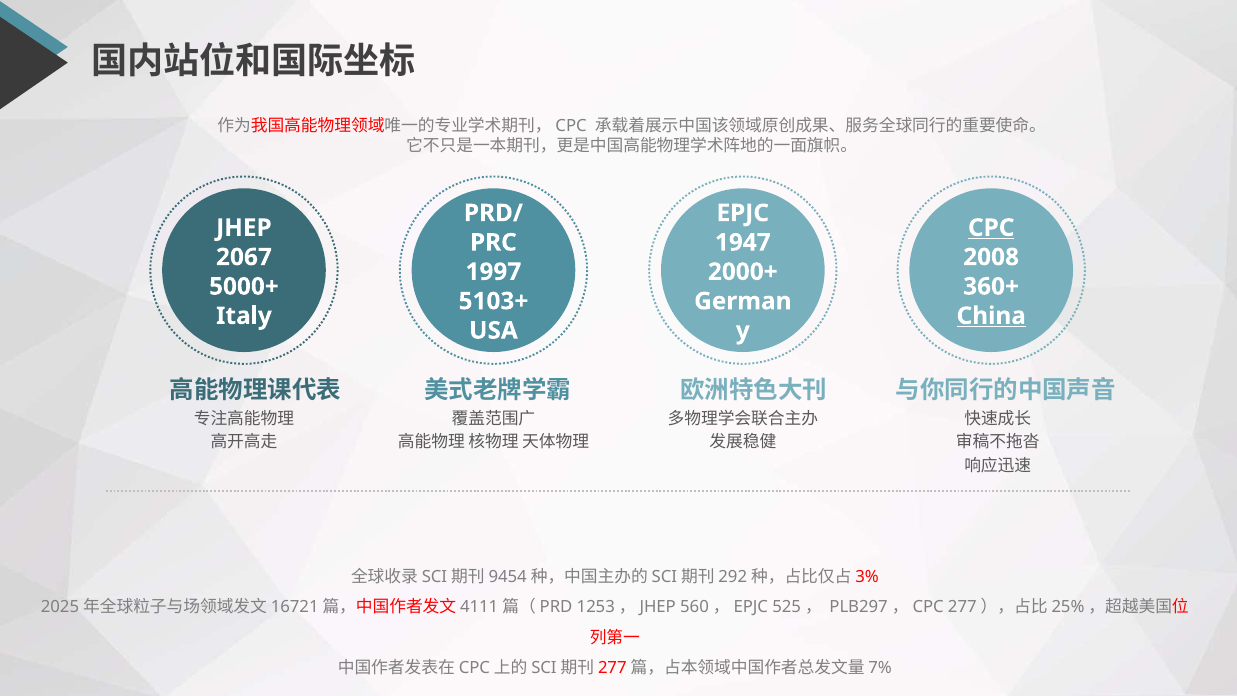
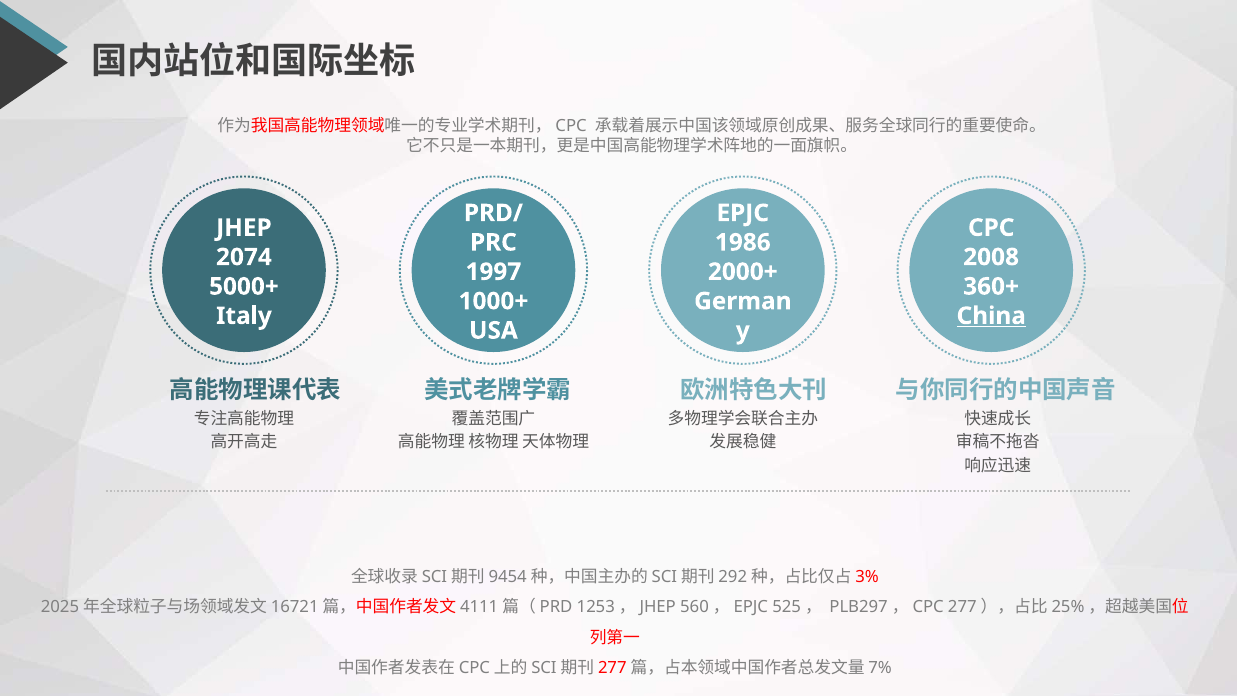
CPC underline: present -> none (991, 228)
1947: 1947 -> 1986 (743, 242)
2067: 2067 -> 2074 (244, 257)
5103+: 5103+ -> 1000+ (493, 301)
